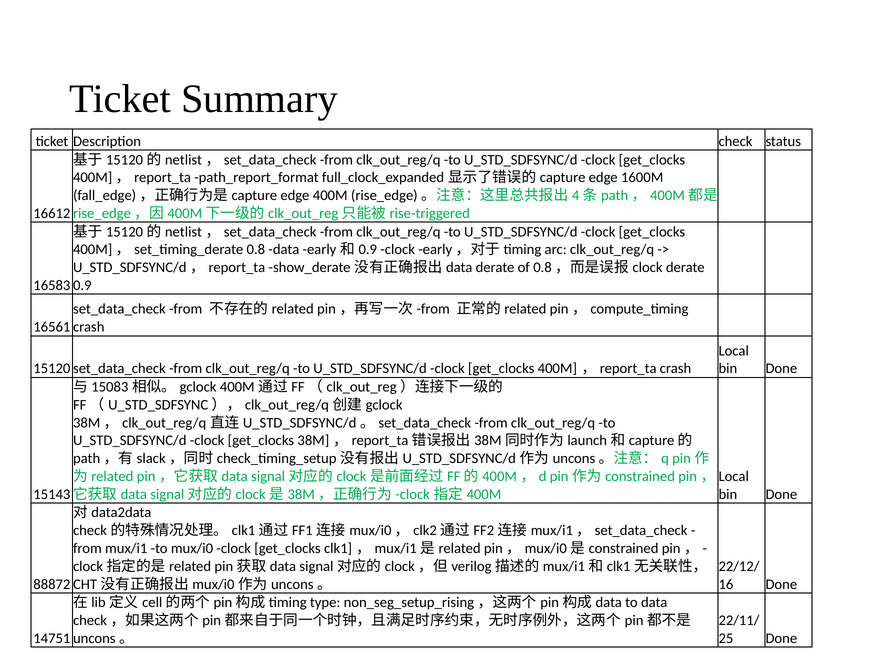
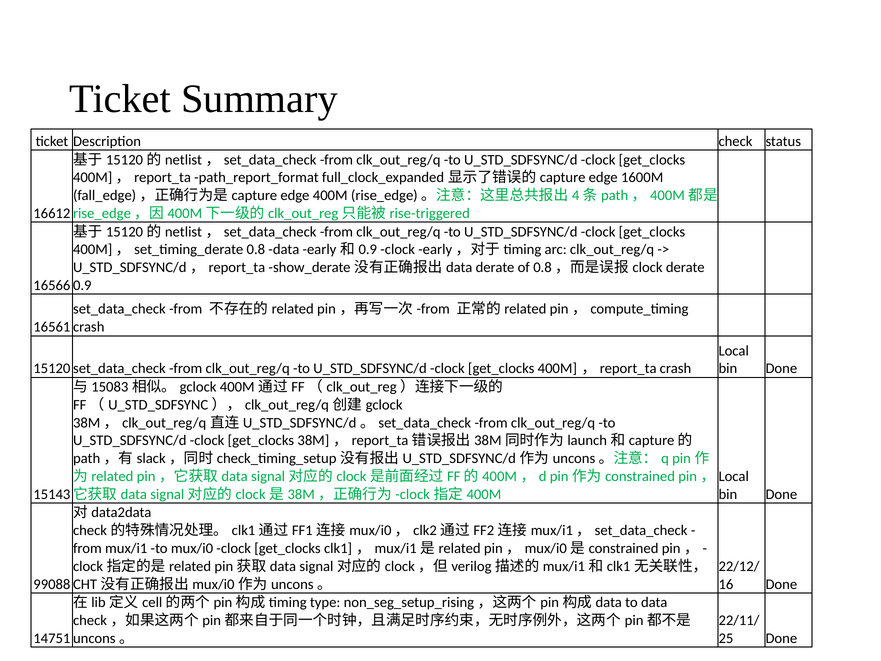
16583: 16583 -> 16566 (52, 285)
88872: 88872 -> 99088 (52, 584)
